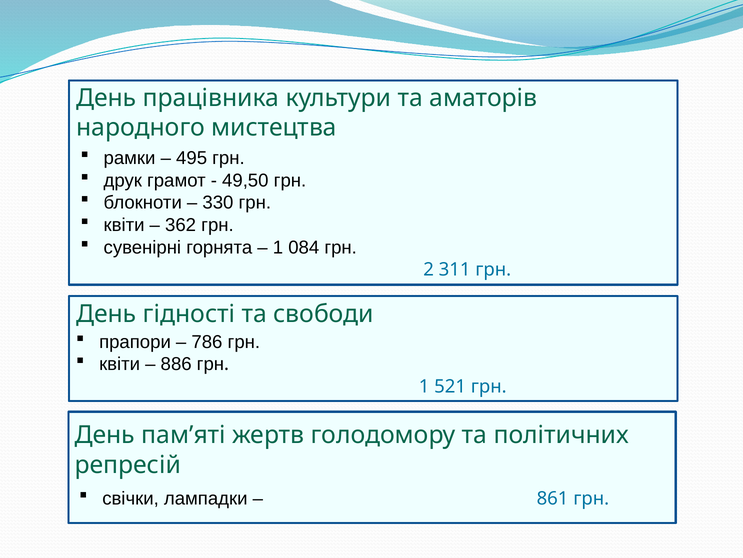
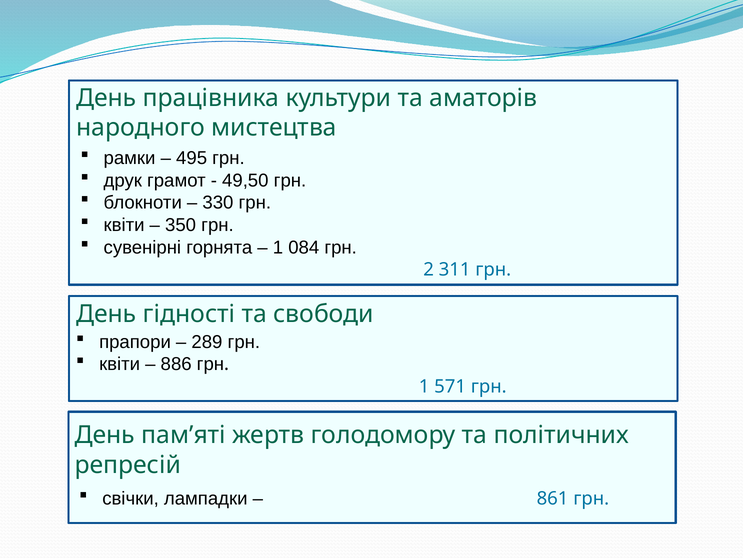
362: 362 -> 350 (181, 225)
786: 786 -> 289 (207, 342)
521: 521 -> 571 (450, 386)
